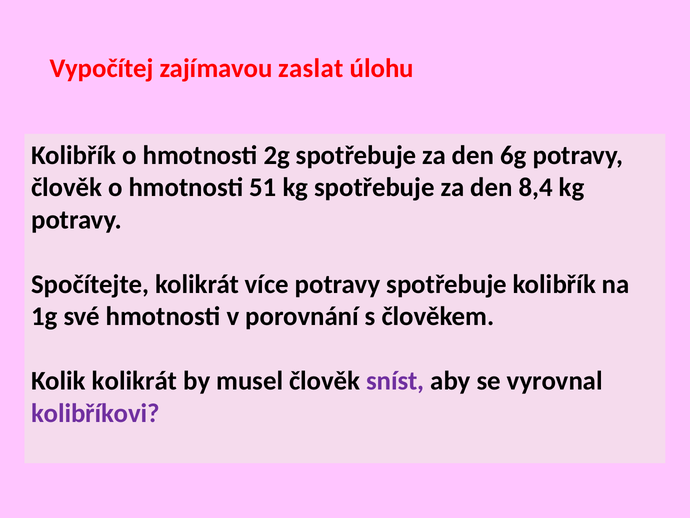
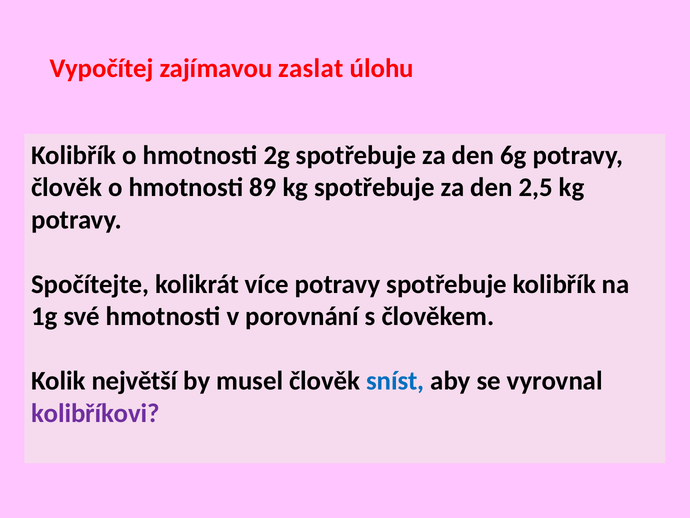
51: 51 -> 89 (263, 187)
8,4: 8,4 -> 2,5 (536, 187)
Kolik kolikrát: kolikrát -> největší (135, 381)
sníst colour: purple -> blue (395, 381)
